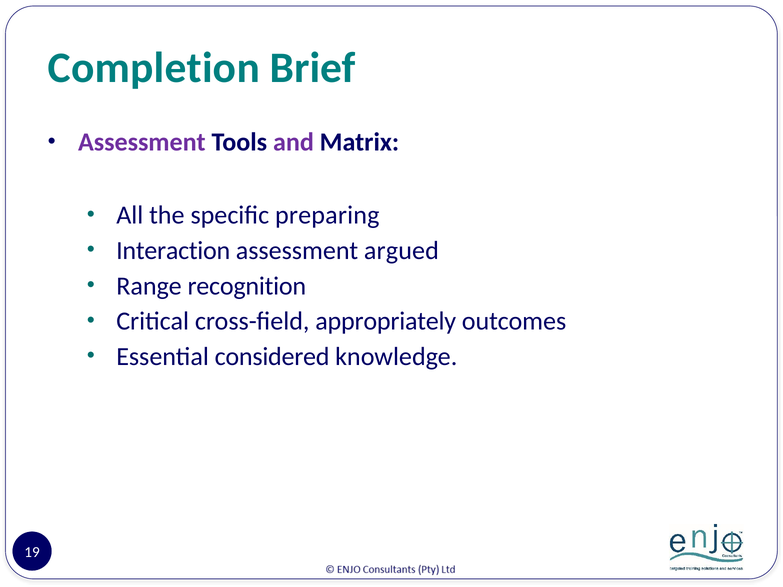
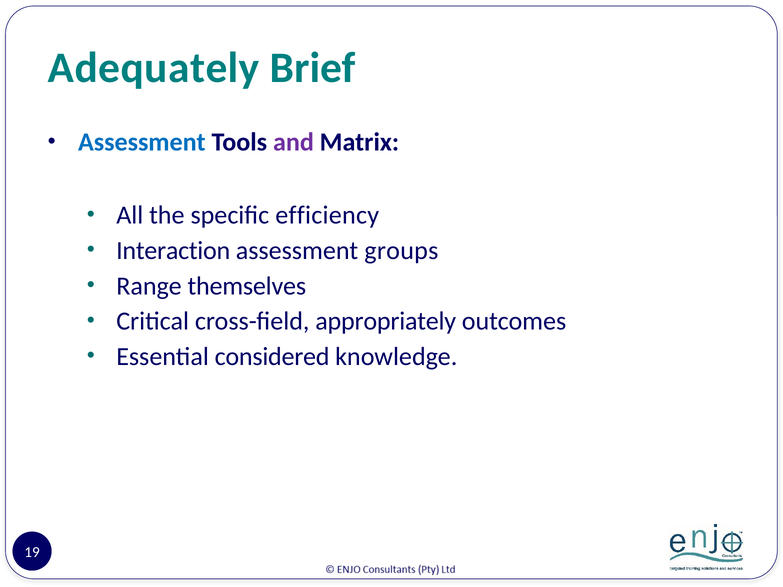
Completion: Completion -> Adequately (154, 68)
Assessment colour: purple -> blue (142, 142)
preparing: preparing -> efficiency (327, 215)
argued: argued -> groups (401, 251)
recognition: recognition -> themselves (247, 286)
